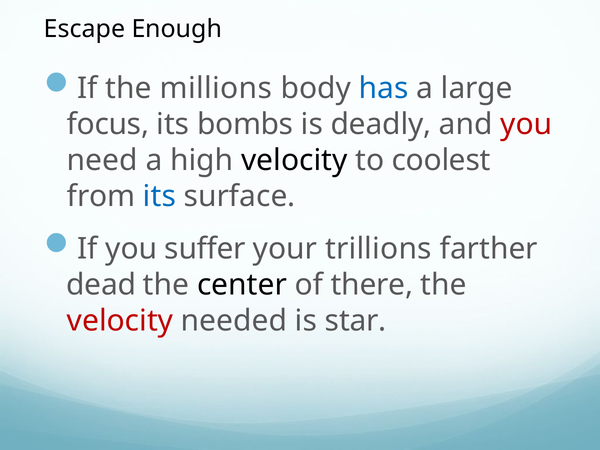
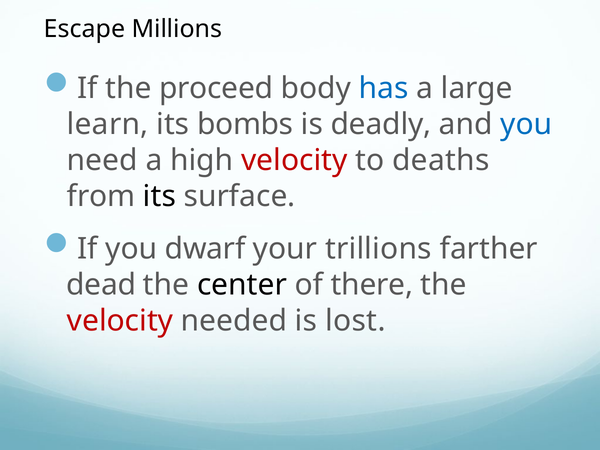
Enough: Enough -> Millions (177, 29)
millions: millions -> proceed (216, 88)
focus: focus -> learn (108, 124)
you colour: red -> blue (526, 124)
velocity colour: black -> red (294, 160)
coolest: coolest -> deaths (441, 160)
its colour: blue -> black (159, 196)
suffer: suffer -> dwarf (205, 249)
star: star -> lost (355, 321)
